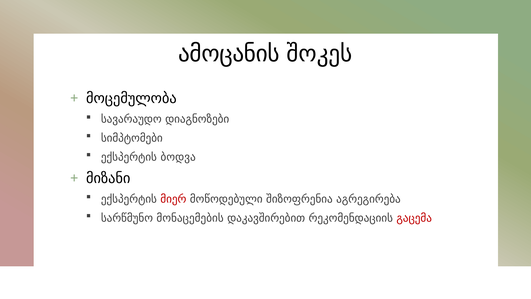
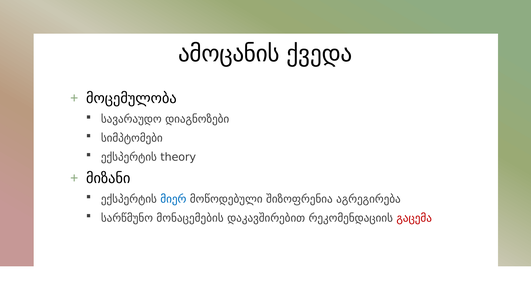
შოკეს: შოკეს -> ქვედა (319, 54)
ბოდვა: ბოდვა -> theory (178, 157)
მიერ colour: red -> blue (173, 199)
